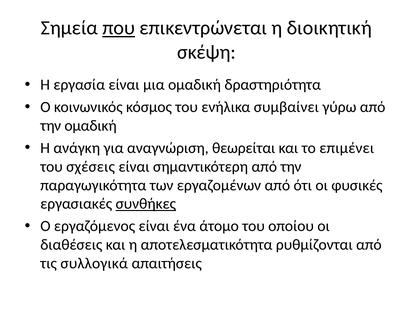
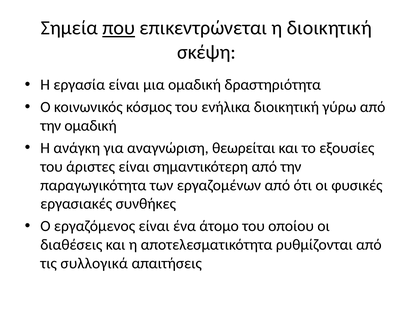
ενήλικα συμβαίνει: συμβαίνει -> διοικητική (286, 107)
επιμένει: επιμένει -> εξουσίες (347, 148)
σχέσεις: σχέσεις -> άριστες (91, 166)
συνθήκες underline: present -> none (146, 204)
